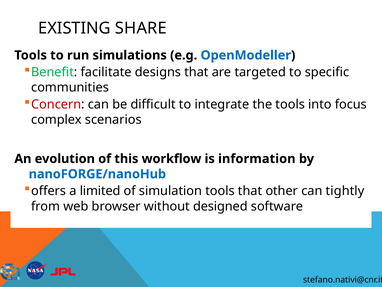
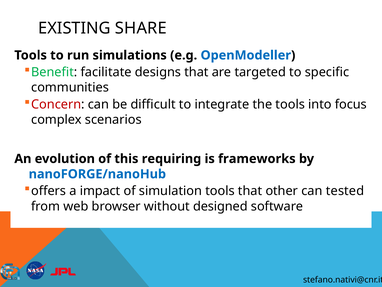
workflow: workflow -> requiring (171, 159)
information: information -> frameworks (257, 159)
limited: limited -> impact (100, 191)
tightly: tightly -> tested (345, 191)
